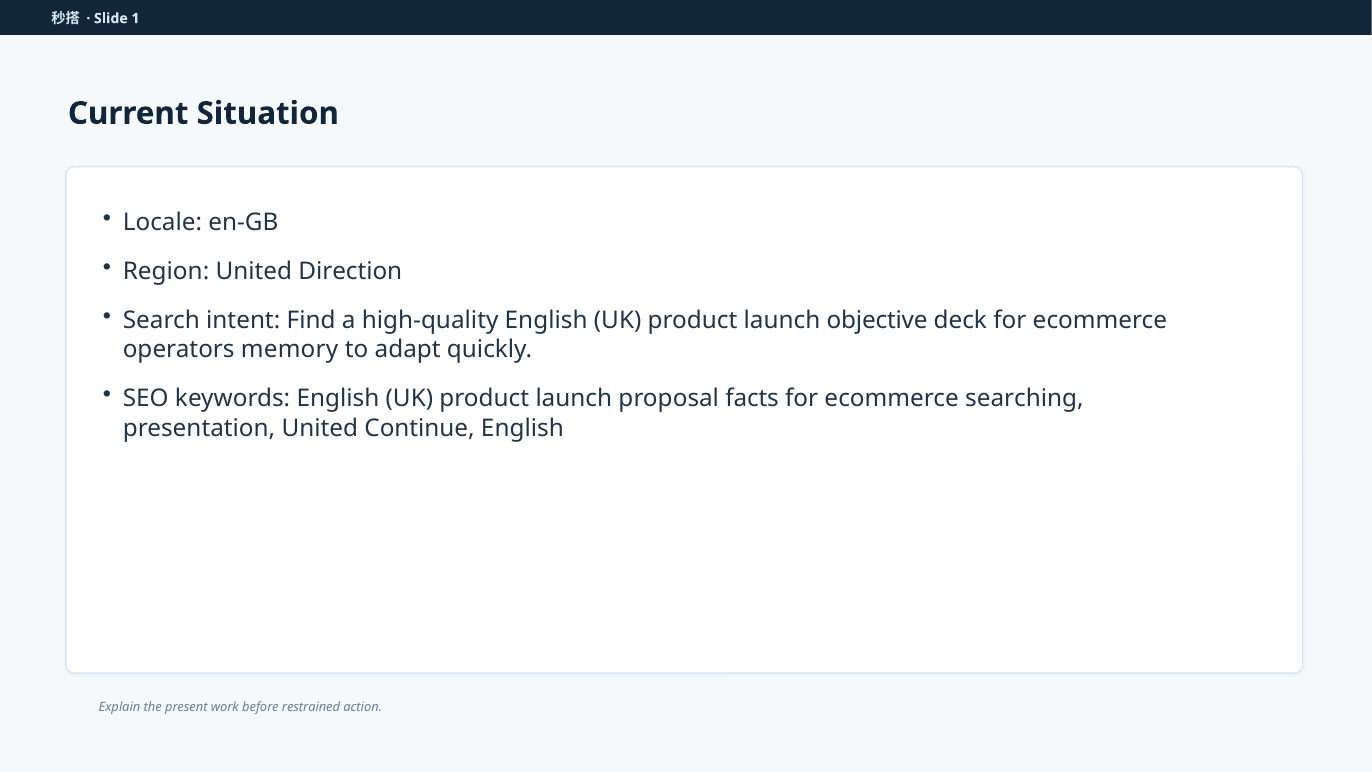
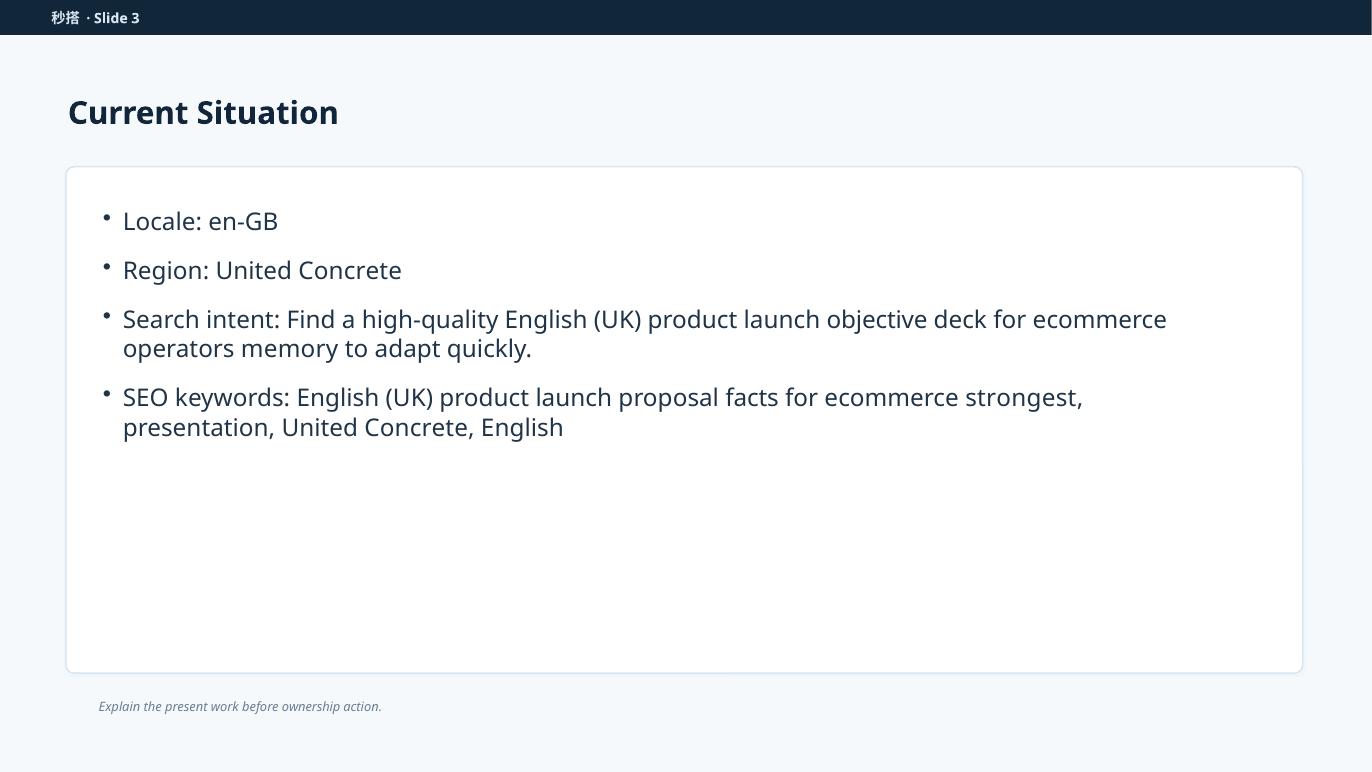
1: 1 -> 3 (136, 18)
Region United Direction: Direction -> Concrete (350, 271)
searching: searching -> strongest (1024, 399)
presentation United Continue: Continue -> Concrete (420, 428)
restrained: restrained -> ownership (311, 707)
